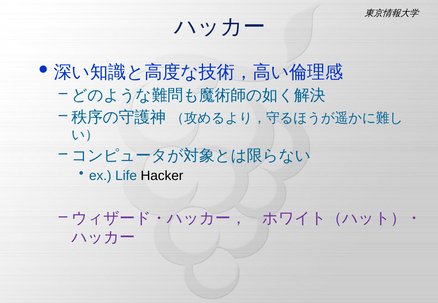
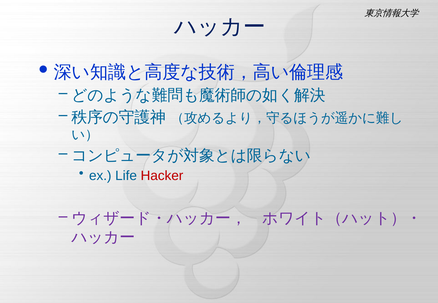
Hacker colour: black -> red (162, 176)
